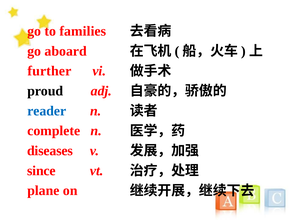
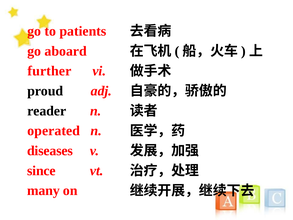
families: families -> patients (83, 31)
reader colour: blue -> black (47, 111)
complete: complete -> operated (54, 131)
plane: plane -> many (43, 190)
